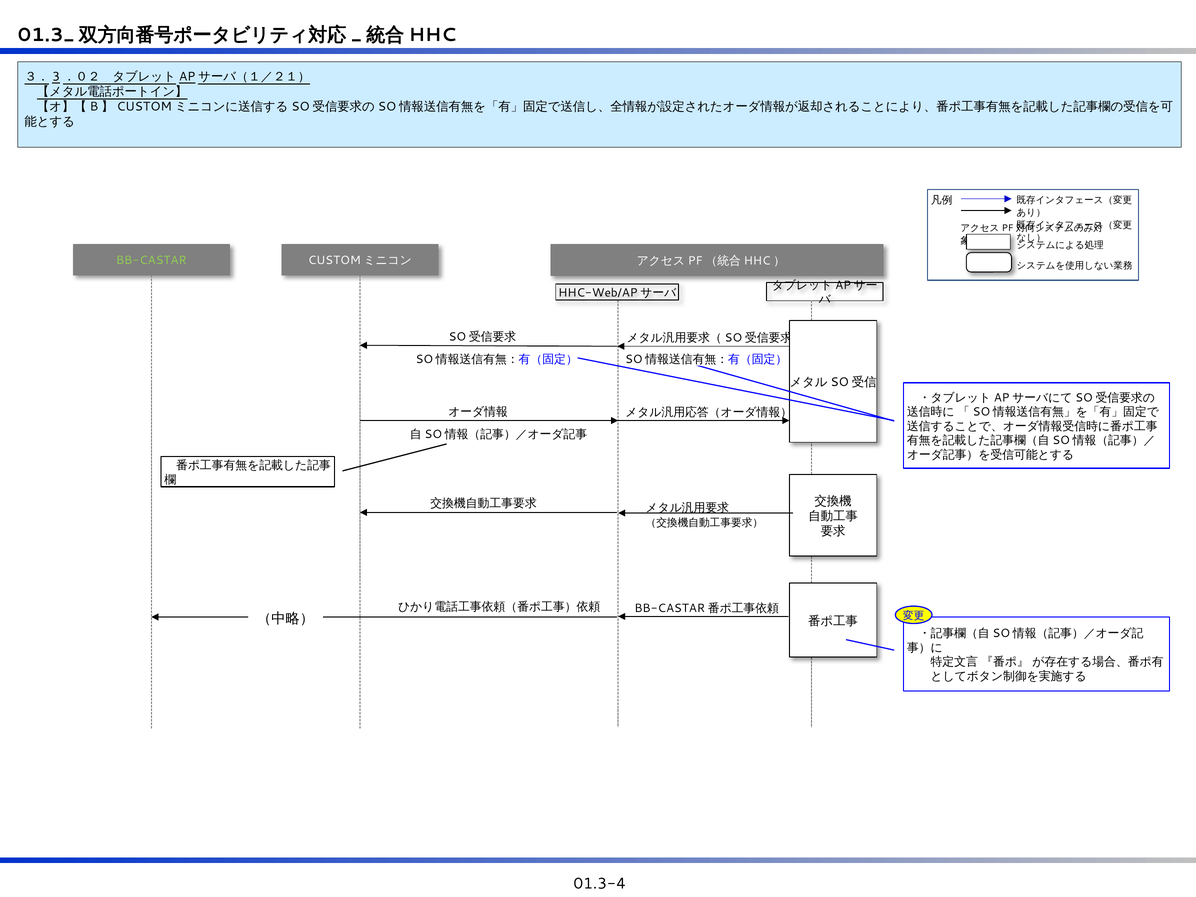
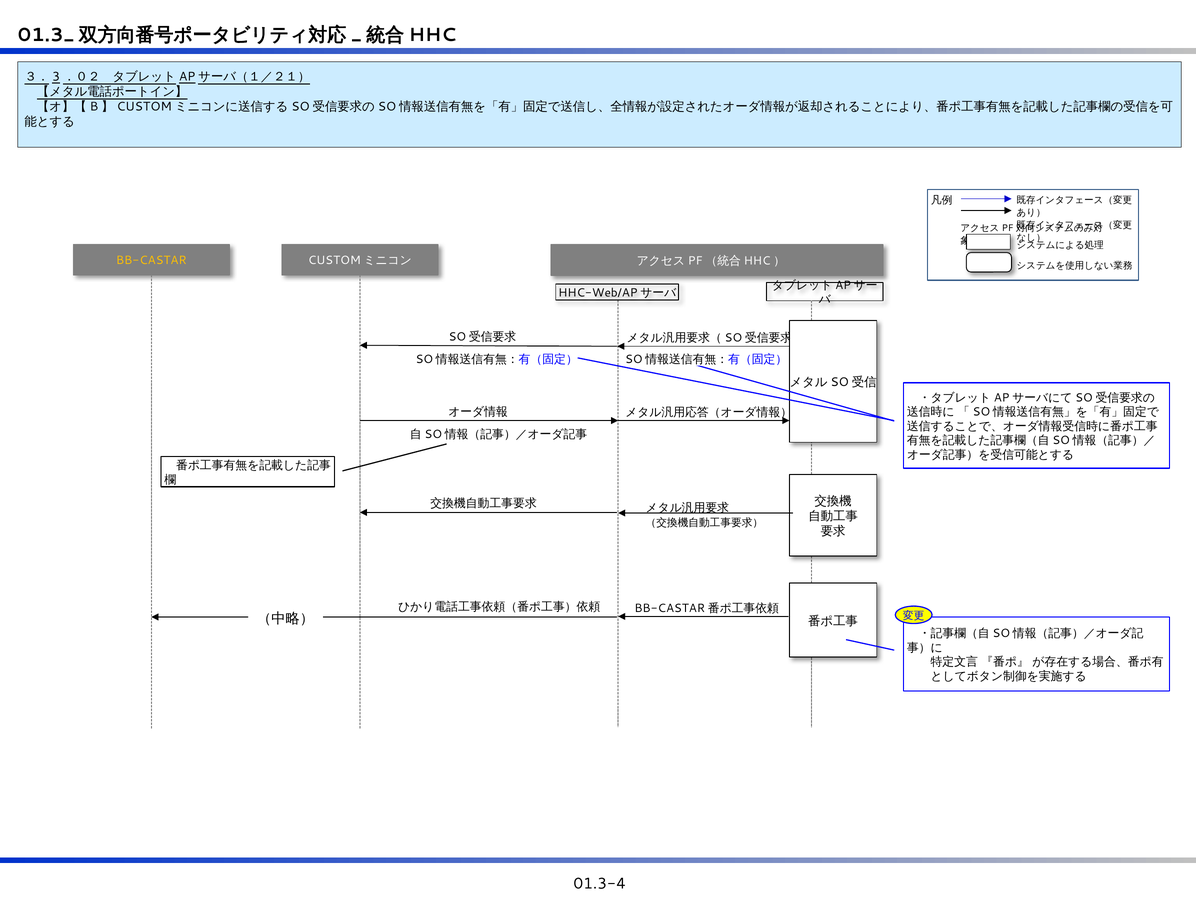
BB-CASTAR colour: light green -> yellow (151, 261)
